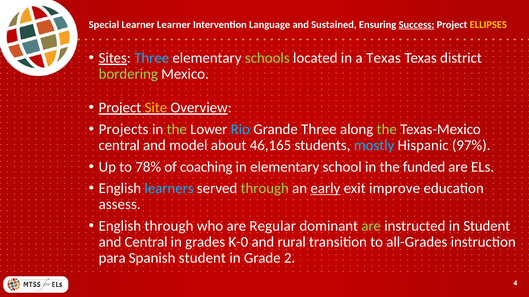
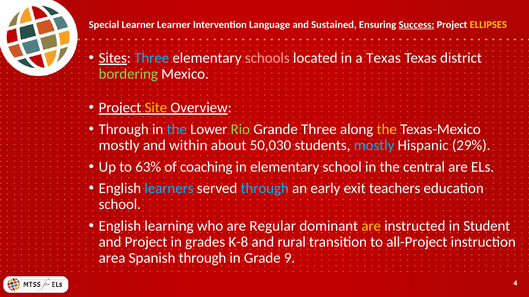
schools colour: light green -> pink (267, 58)
Projects: Projects -> Through (124, 129)
the colour: light green -> light blue (177, 129)
Rio colour: light blue -> light green (240, 129)
the colour: light green -> yellow (387, 129)
central: central -> mostly (119, 145)
model: model -> within (188, 145)
46,165: 46,165 -> 50,030 (270, 145)
97%: 97% -> 29% (471, 145)
78%: 78% -> 63% (148, 167)
funded: funded -> central (424, 167)
through colour: light green -> light blue (265, 189)
early underline: present -> none (325, 189)
improve: improve -> teachers (395, 189)
assess: assess -> school (120, 205)
English through: through -> learning (169, 226)
are colour: light green -> yellow (371, 226)
and Central: Central -> Project (146, 242)
K-0: K-0 -> K-8 (238, 242)
all-Grades: all-Grades -> all-Project (417, 242)
para: para -> area (112, 259)
Spanish student: student -> through (202, 259)
2: 2 -> 9 (290, 259)
